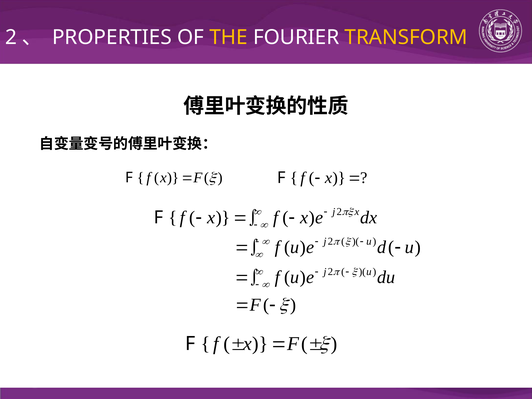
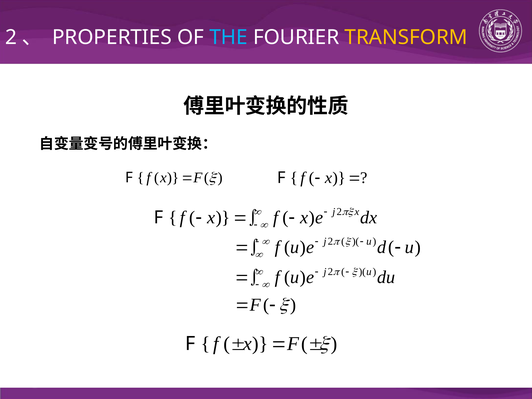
THE colour: yellow -> light blue (229, 37)
